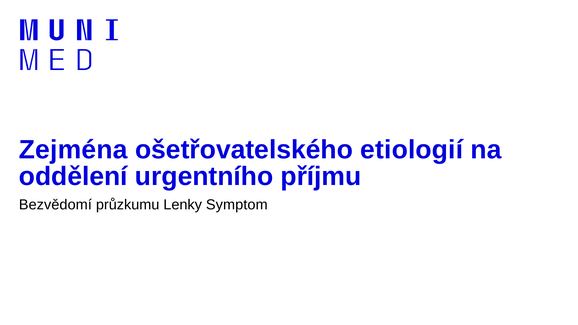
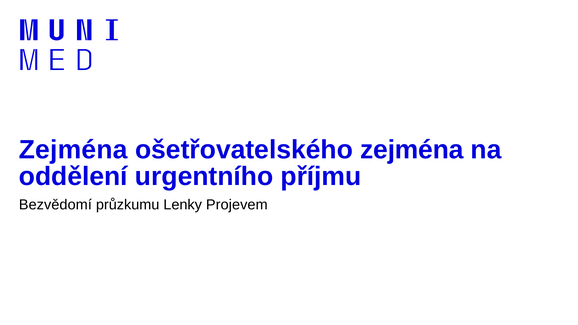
ošetřovatelského etiologií: etiologií -> zejména (412, 150)
Symptom: Symptom -> Projevem (237, 205)
